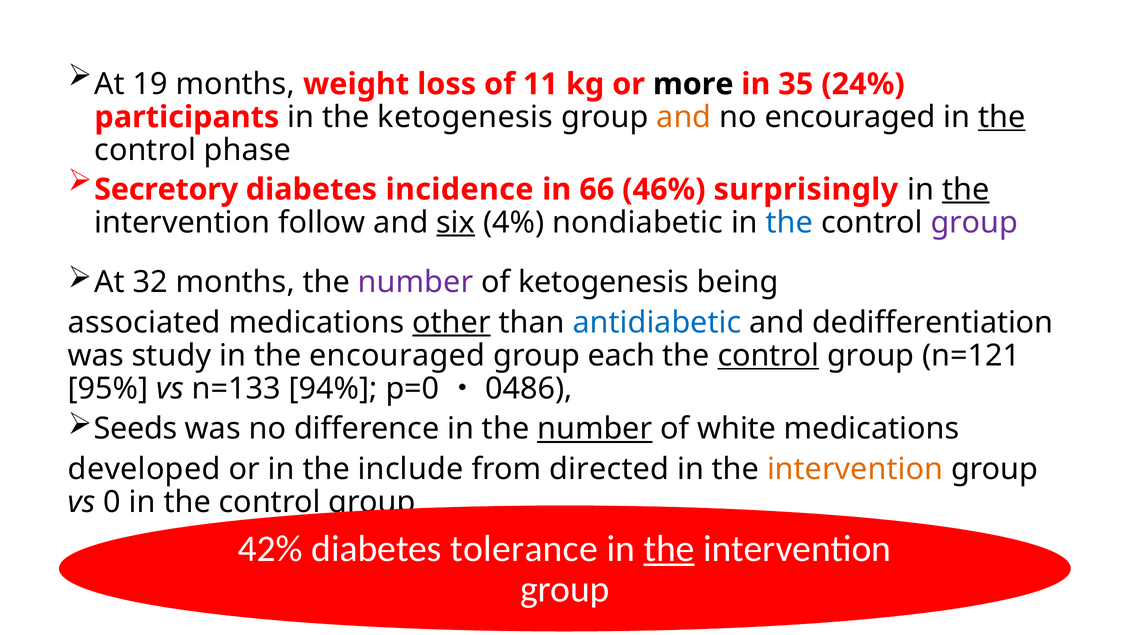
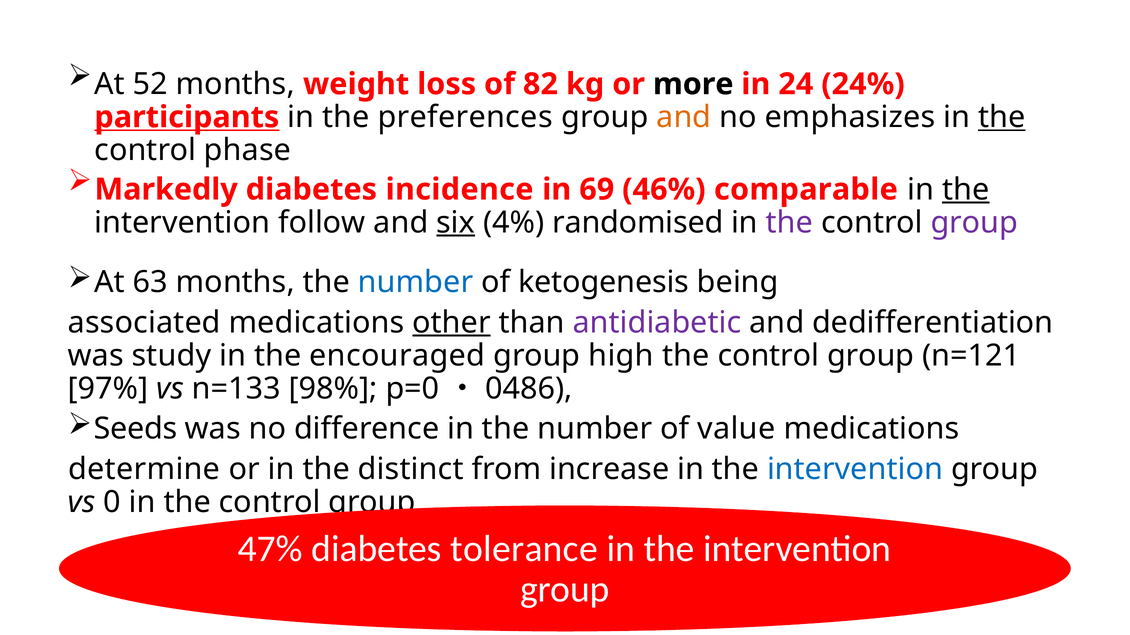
19: 19 -> 52 (150, 84)
11: 11 -> 82 (540, 84)
35: 35 -> 24 (796, 84)
participants underline: none -> present (187, 117)
the ketogenesis: ketogenesis -> preferences (465, 117)
no encouraged: encouraged -> emphasizes (850, 117)
Secretory: Secretory -> Markedly (166, 190)
66: 66 -> 69 (597, 190)
surprisingly: surprisingly -> comparable (806, 190)
nondiabetic: nondiabetic -> randomised (638, 223)
the colour: blue -> purple (790, 223)
32: 32 -> 63 (150, 283)
number colour: purple -> blue (416, 283)
antidiabetic colour: blue -> purple (657, 323)
each: each -> high (621, 356)
control underline: present -> none (768, 356)
95%: 95% -> 97% (108, 389)
94%: 94% -> 98% (333, 389)
number underline: present -> none (595, 429)
white: white -> value (736, 429)
developed: developed -> determine (144, 469)
include: include -> distinct (411, 469)
directed: directed -> increase (609, 469)
intervention colour: orange -> blue (855, 469)
42%: 42% -> 47% (270, 549)
the underline: present -> none (669, 549)
